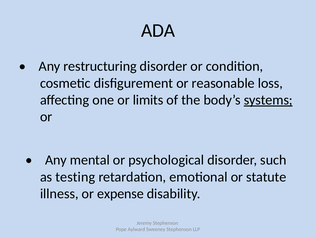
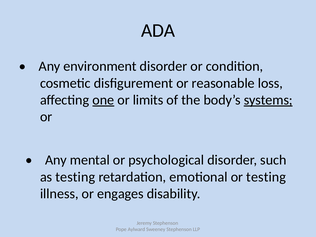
restructuring: restructuring -> environment (100, 66)
one underline: none -> present (103, 100)
or statute: statute -> testing (266, 177)
expense: expense -> engages (120, 194)
